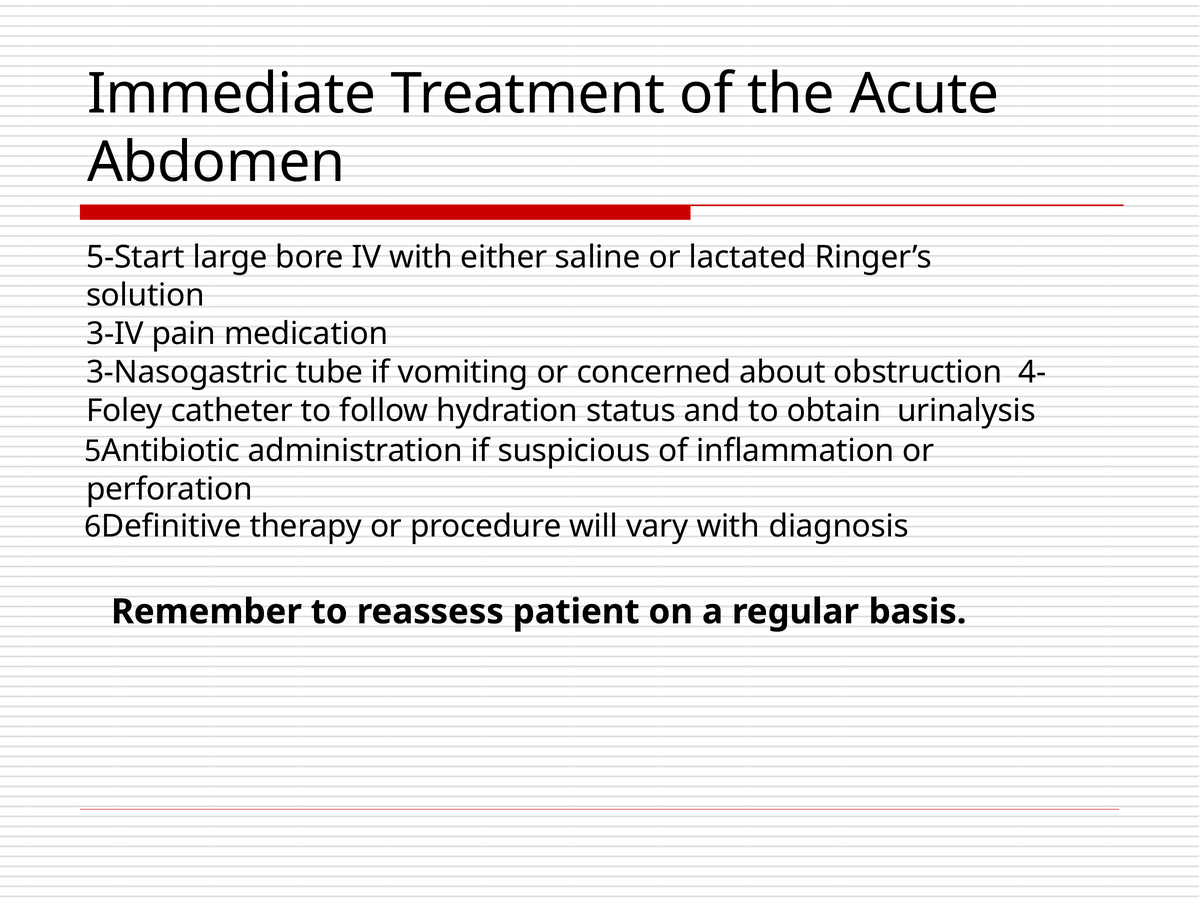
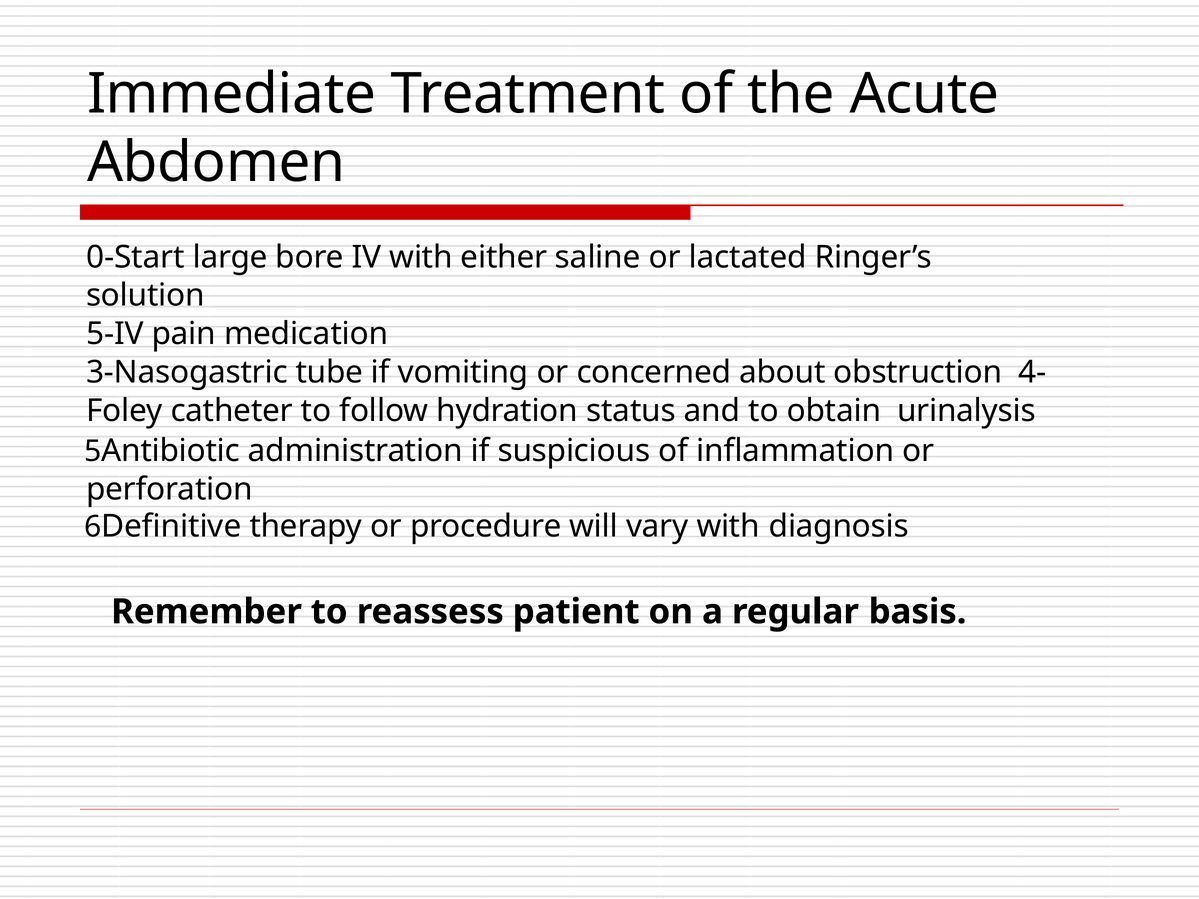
5-Start: 5-Start -> 0-Start (135, 257)
3-IV: 3-IV -> 5-IV (115, 334)
